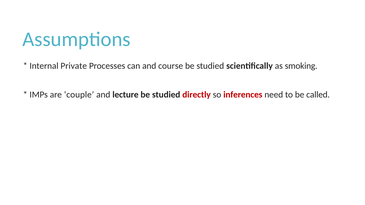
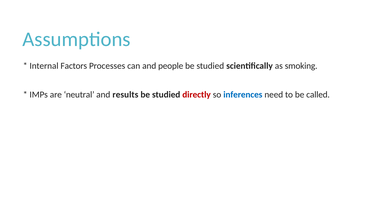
Private: Private -> Factors (74, 66)
course: course -> people (171, 66)
couple: couple -> neutral (79, 95)
lecture: lecture -> results (125, 95)
inferences colour: red -> blue (243, 95)
